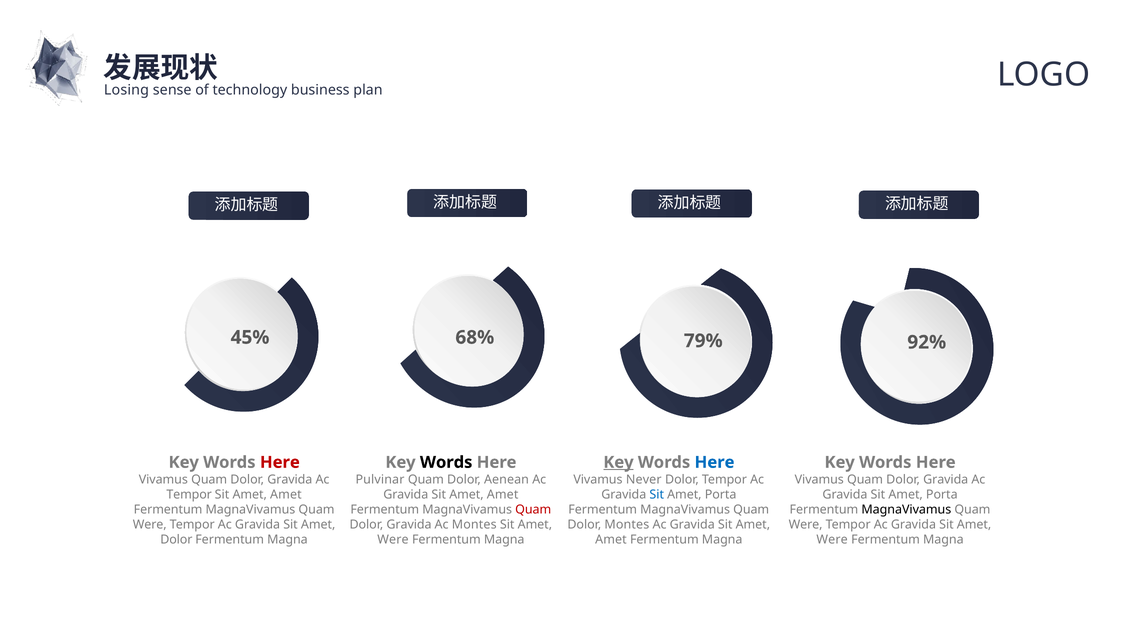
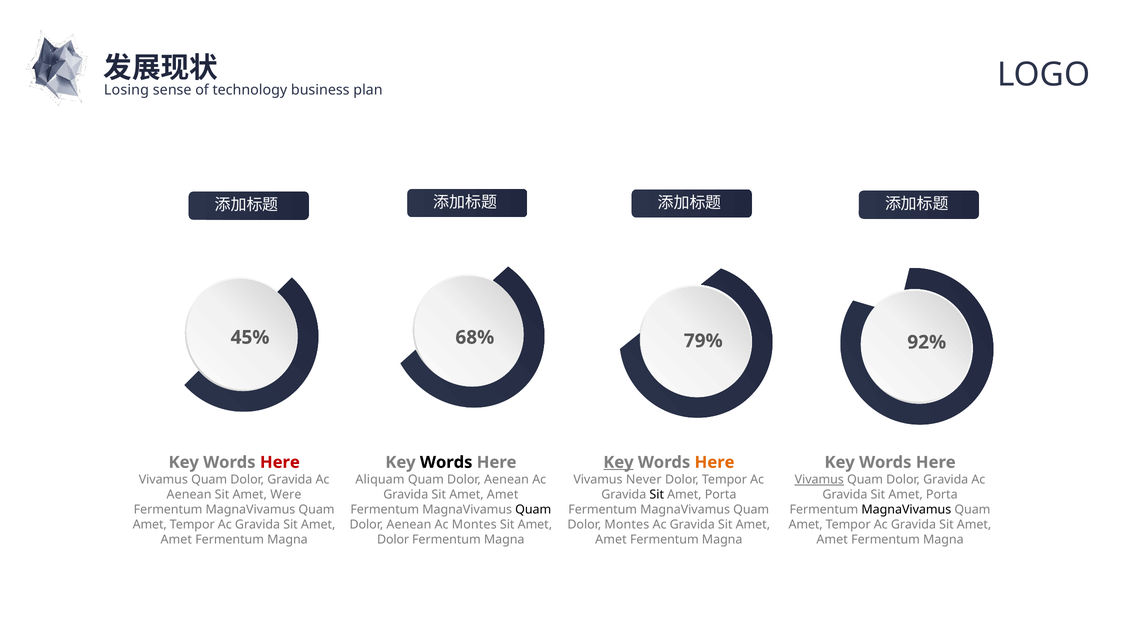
Here colour: blue -> orange (715, 462)
Pulvinar: Pulvinar -> Aliquam (380, 479)
Vivamus underline: none -> present (819, 479)
Tempor: Tempor -> Aenean (189, 494)
Amet: Amet -> Were (286, 494)
Sit colour: blue -> black (657, 494)
Quam colour: red -> black (533, 509)
Were: Were -> Amet (150, 524)
Gravida: Gravida -> Aenean (409, 524)
Were: Were -> Amet (806, 524)
Dolor: Dolor -> Amet (176, 539)
Were: Were -> Dolor (393, 539)
Were: Were -> Amet (832, 539)
